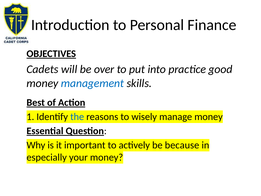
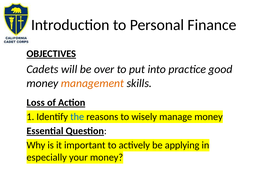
management colour: blue -> orange (92, 83)
Best: Best -> Loss (36, 102)
because: because -> applying (182, 145)
